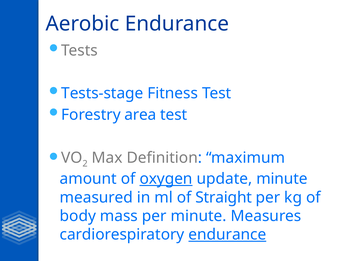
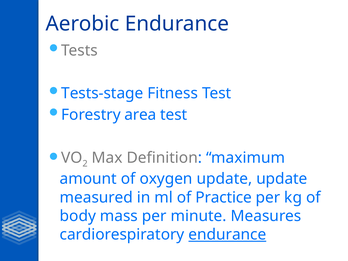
oxygen underline: present -> none (166, 179)
update minute: minute -> update (282, 179)
Straight: Straight -> Practice (224, 197)
